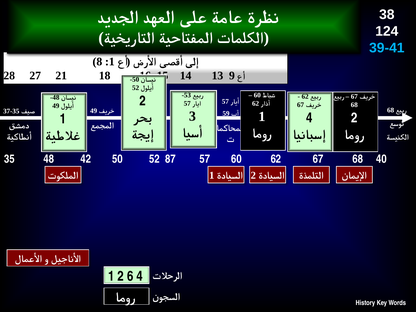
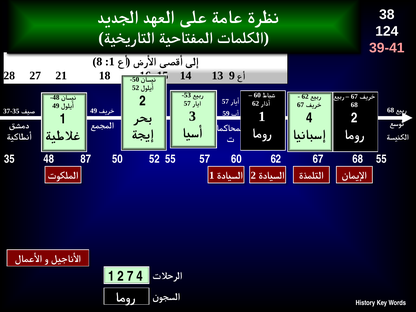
39-41 colour: light blue -> pink (387, 48)
42: 42 -> 87 (86, 159)
52 87: 87 -> 55 (170, 159)
40: 40 -> 55 (382, 159)
6: 6 -> 7 (130, 276)
